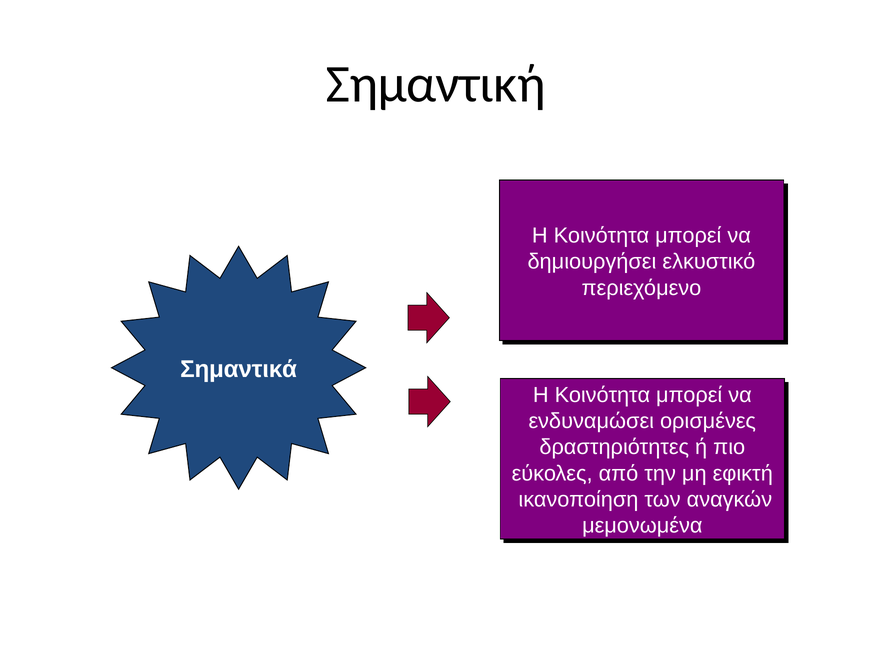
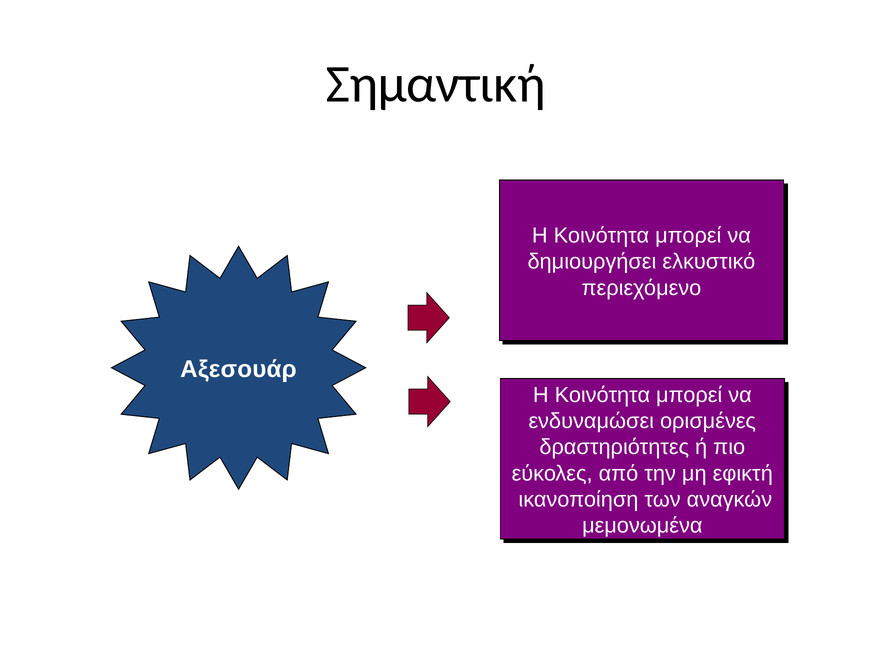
Σημαντικά: Σημαντικά -> Αξεσουάρ (238, 370)
